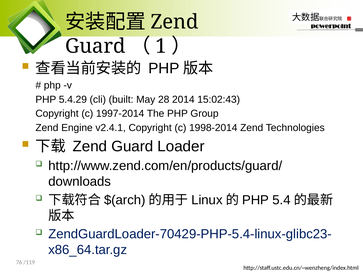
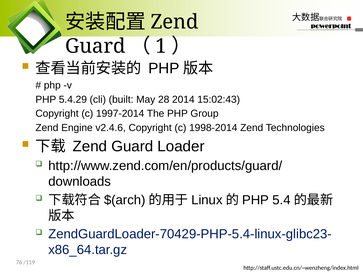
v2.4.1: v2.4.1 -> v2.4.6 (111, 127)
